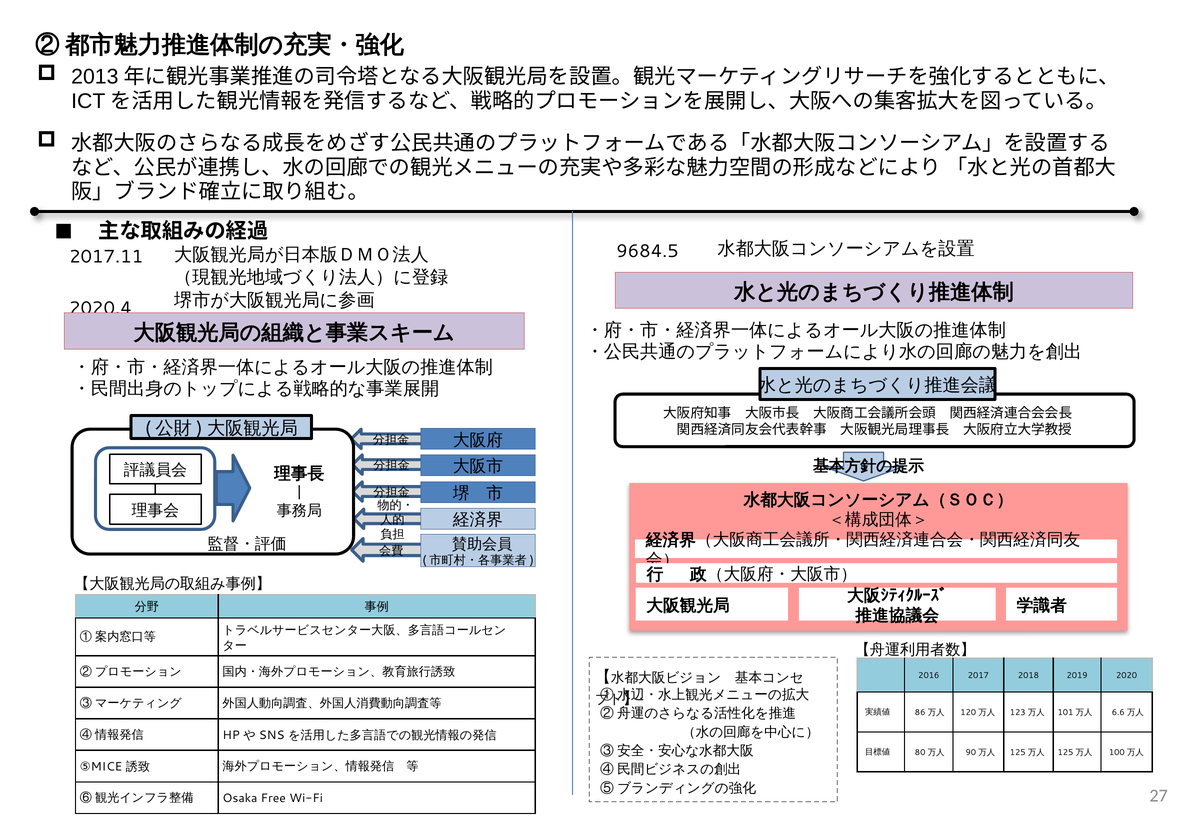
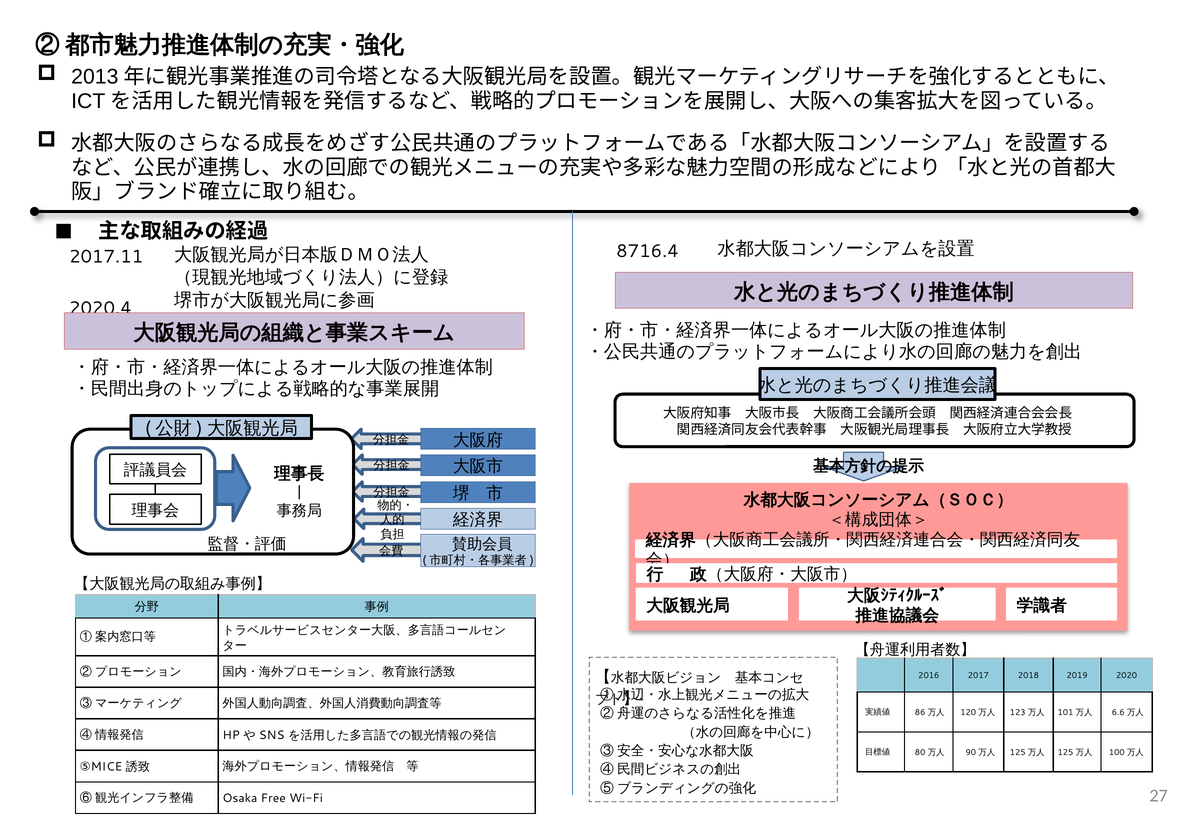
9684.5: 9684.5 -> 8716.4 (647, 251)
